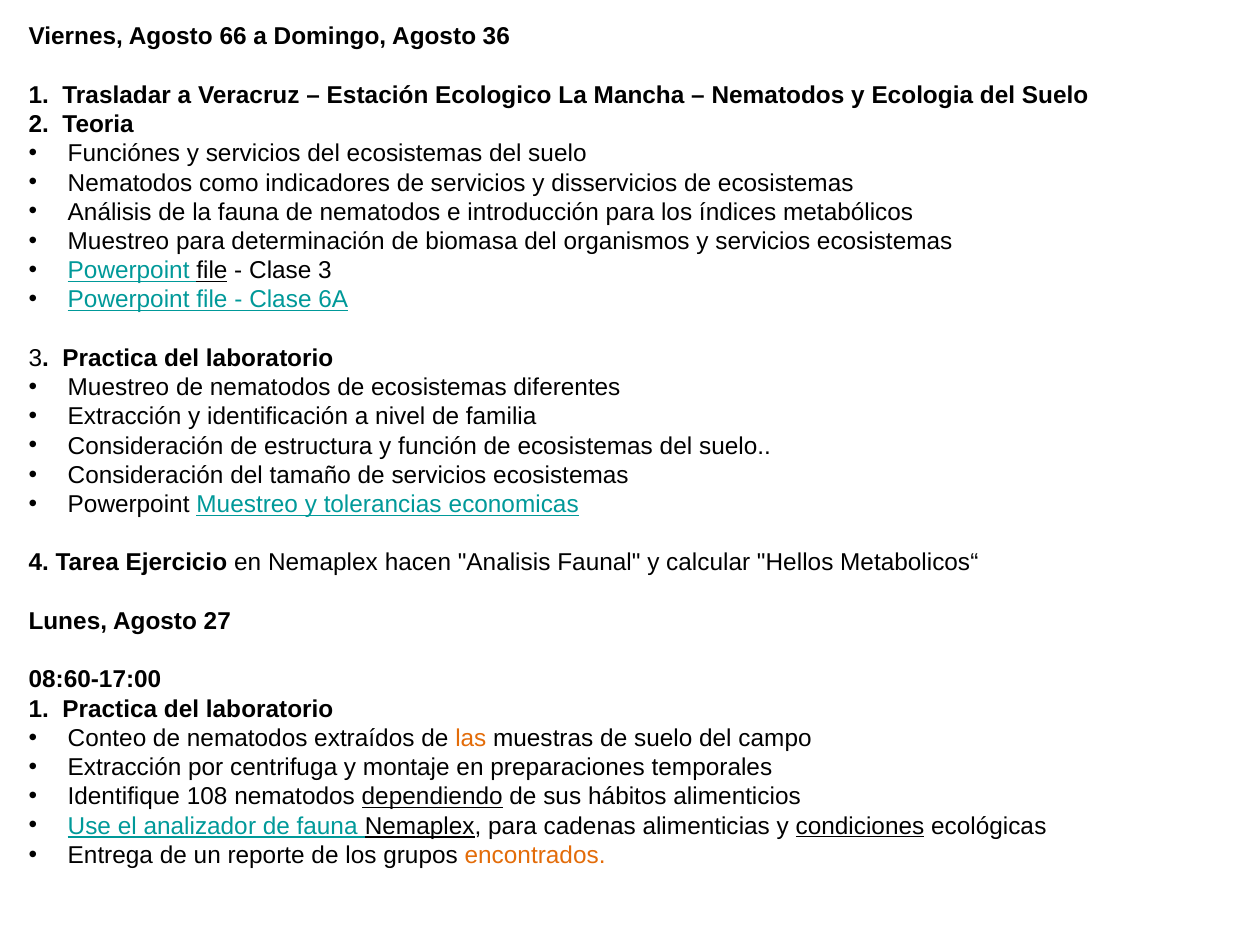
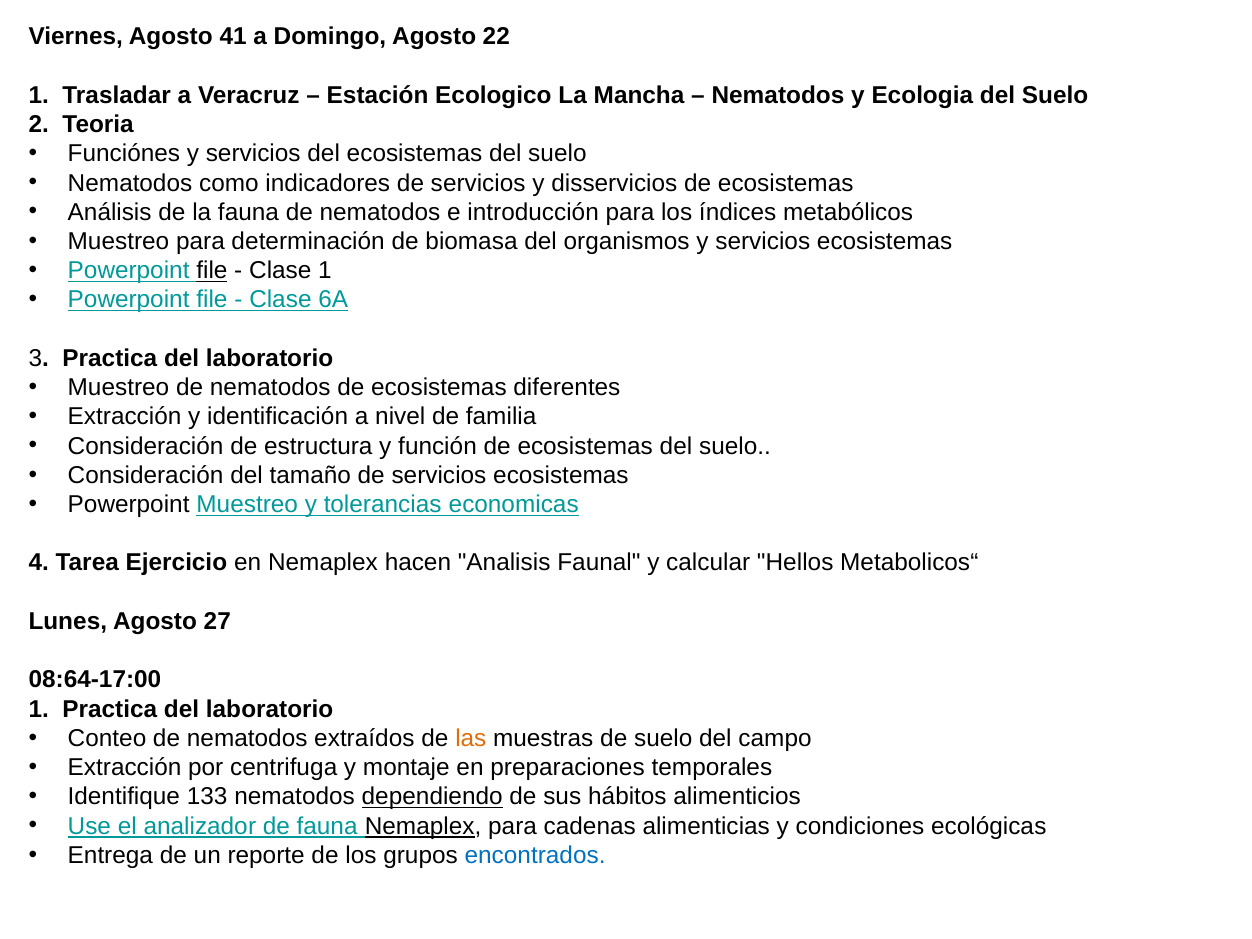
66: 66 -> 41 (233, 37)
36: 36 -> 22 (496, 37)
Clase 3: 3 -> 1 (325, 271)
08:60-17:00: 08:60-17:00 -> 08:64-17:00 (95, 680)
108: 108 -> 133 (207, 797)
condiciones underline: present -> none (860, 826)
encontrados colour: orange -> blue (535, 855)
